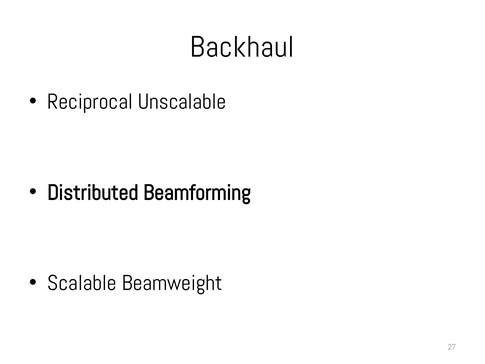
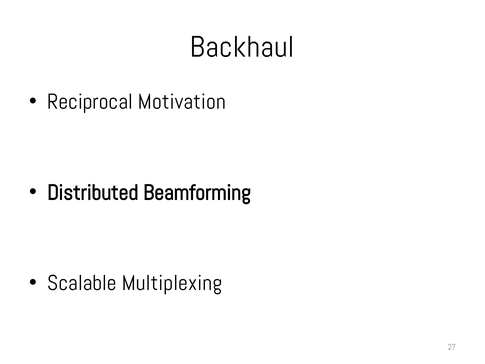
Unscalable: Unscalable -> Motivation (182, 102)
Beamweight: Beamweight -> Multiplexing (172, 283)
